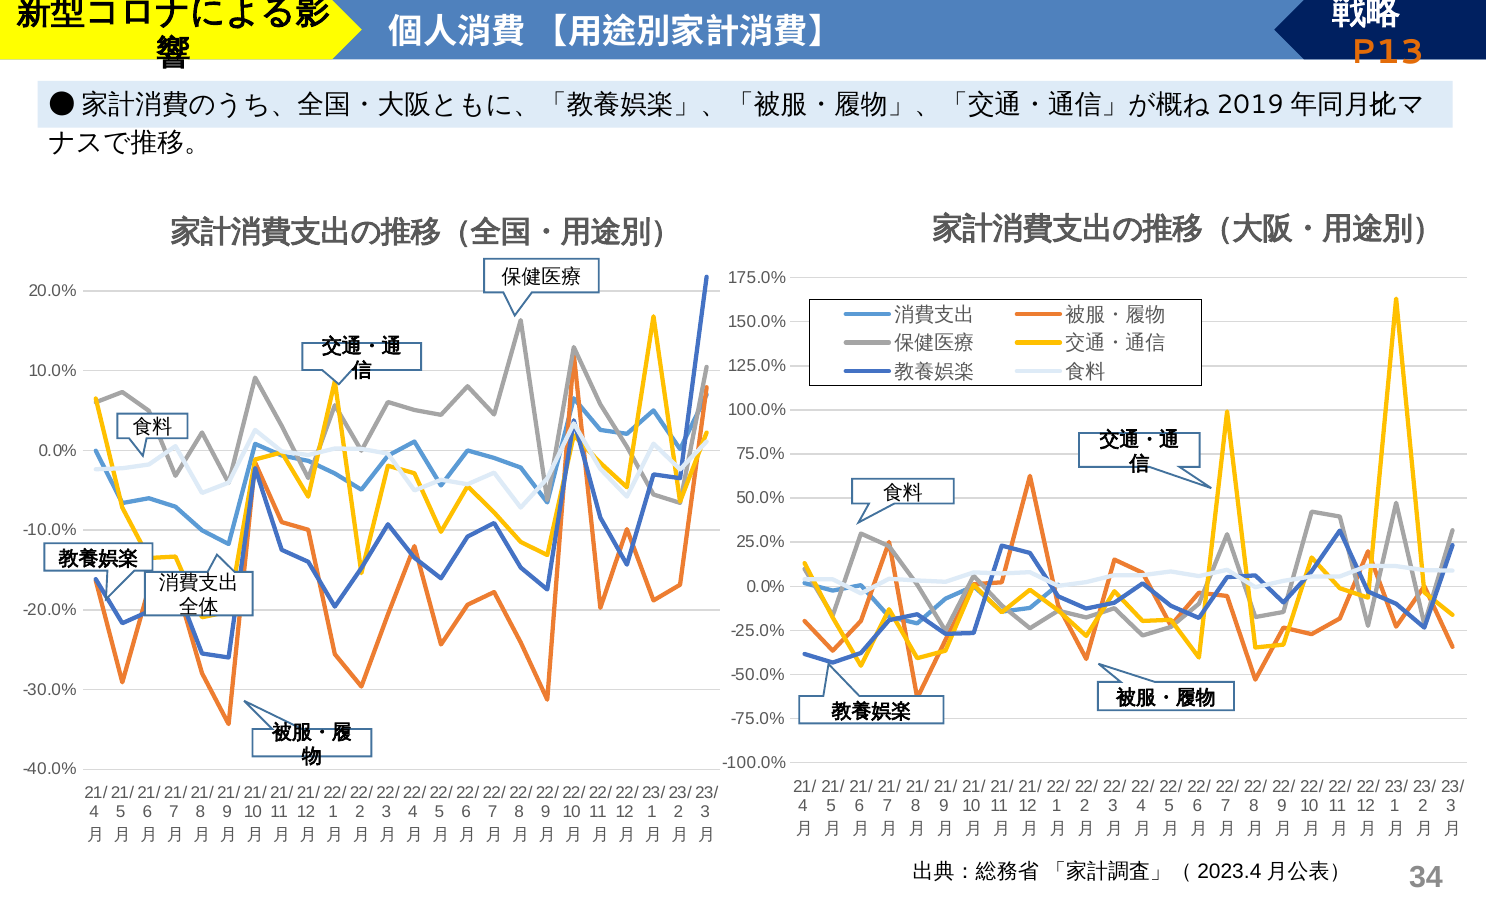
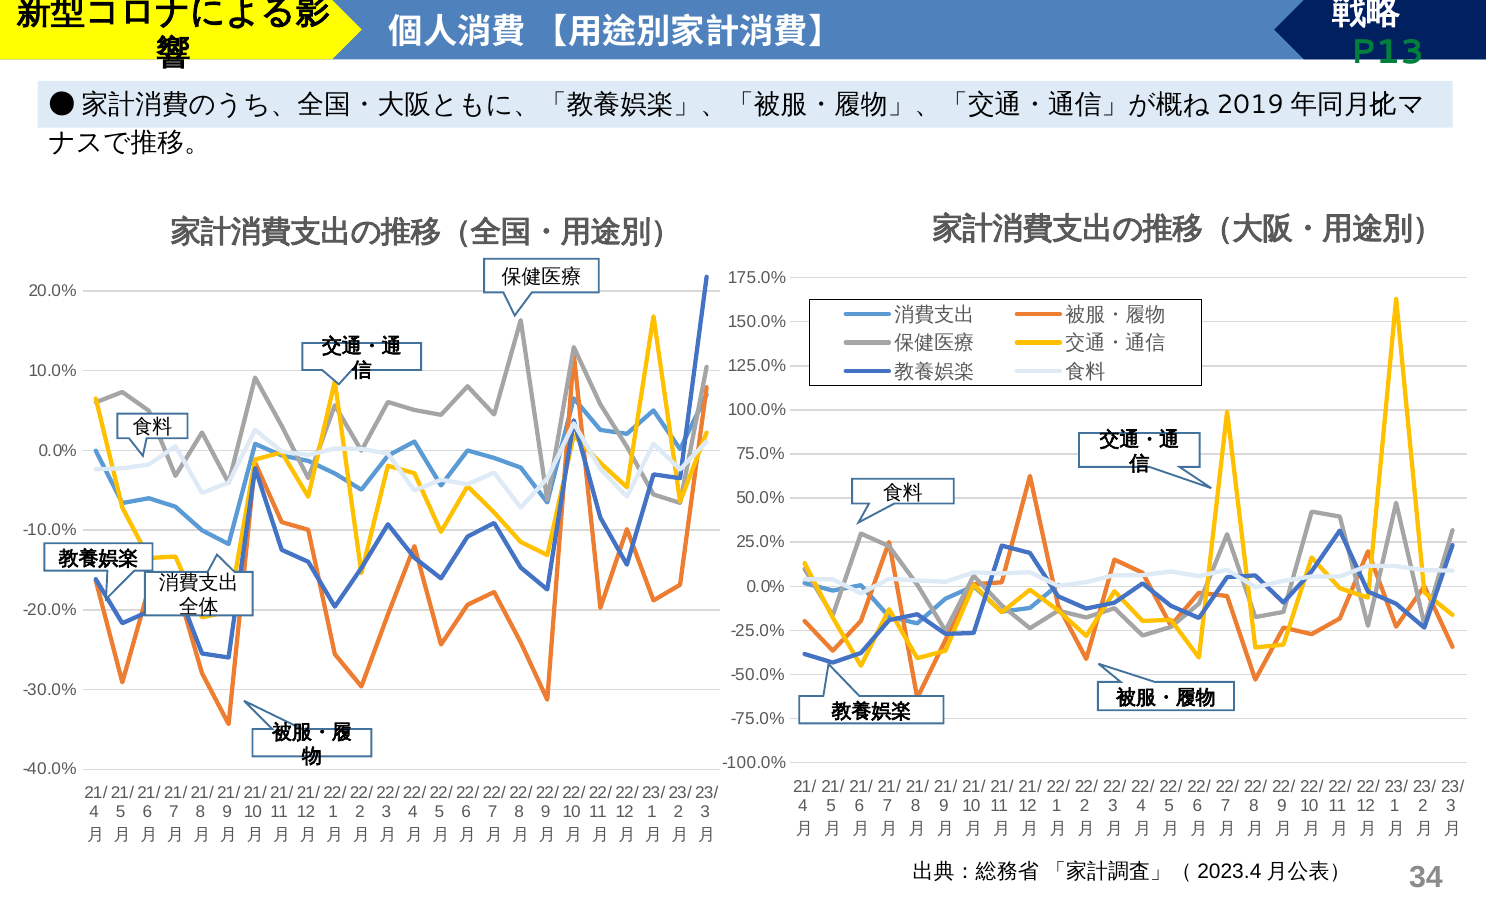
P13 colour: orange -> green (1387, 53)
